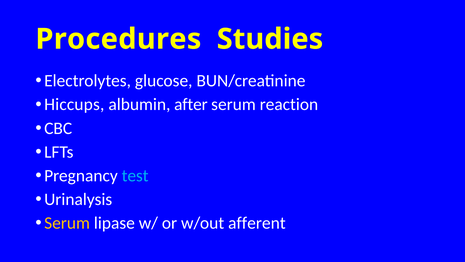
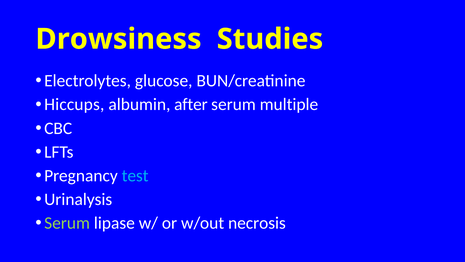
Procedures: Procedures -> Drowsiness (119, 39)
reaction: reaction -> multiple (289, 104)
Serum colour: yellow -> light green (67, 223)
afferent: afferent -> necrosis (257, 223)
